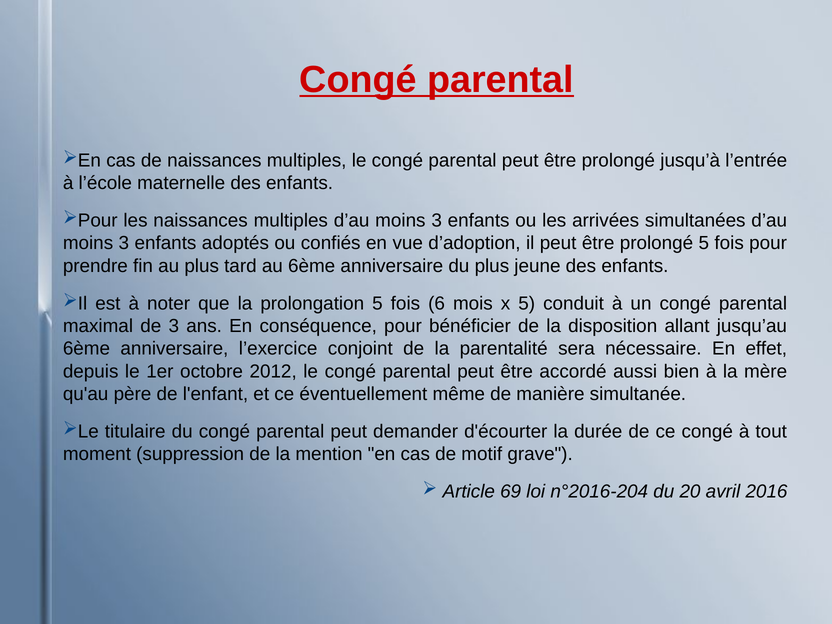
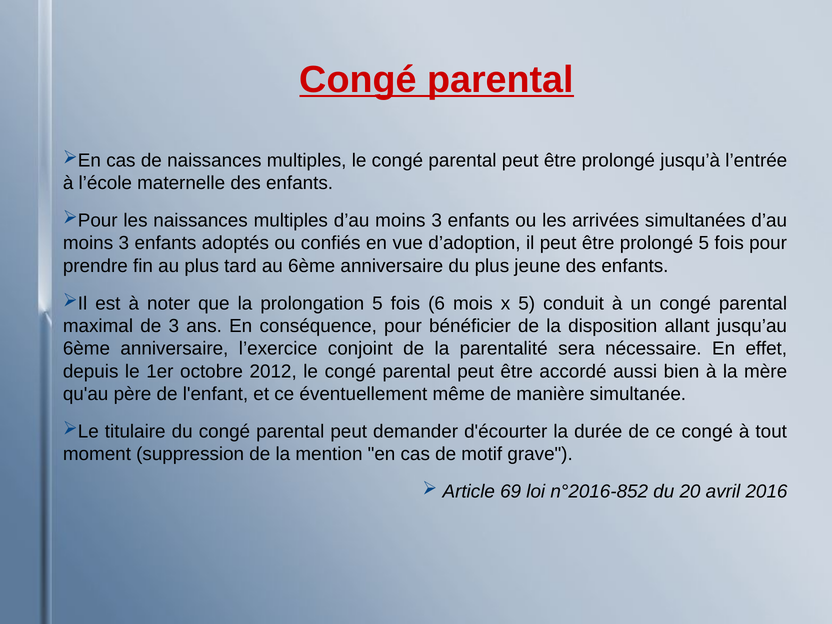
n°2016-204: n°2016-204 -> n°2016-852 (599, 491)
